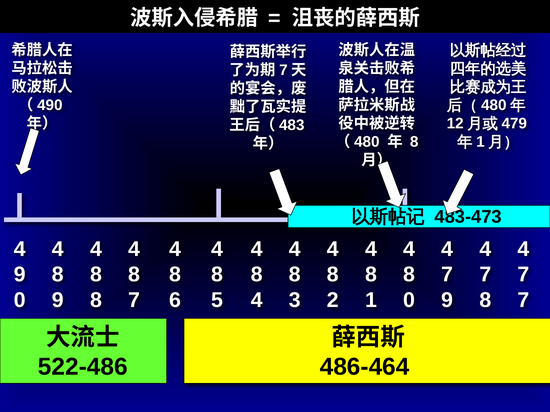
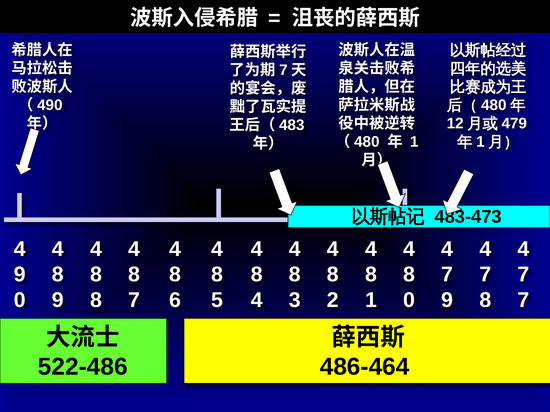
8: 8 -> 1 (414, 142)
